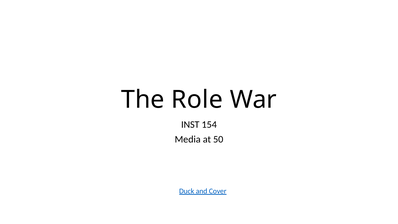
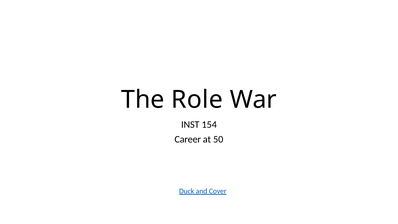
Media: Media -> Career (188, 139)
